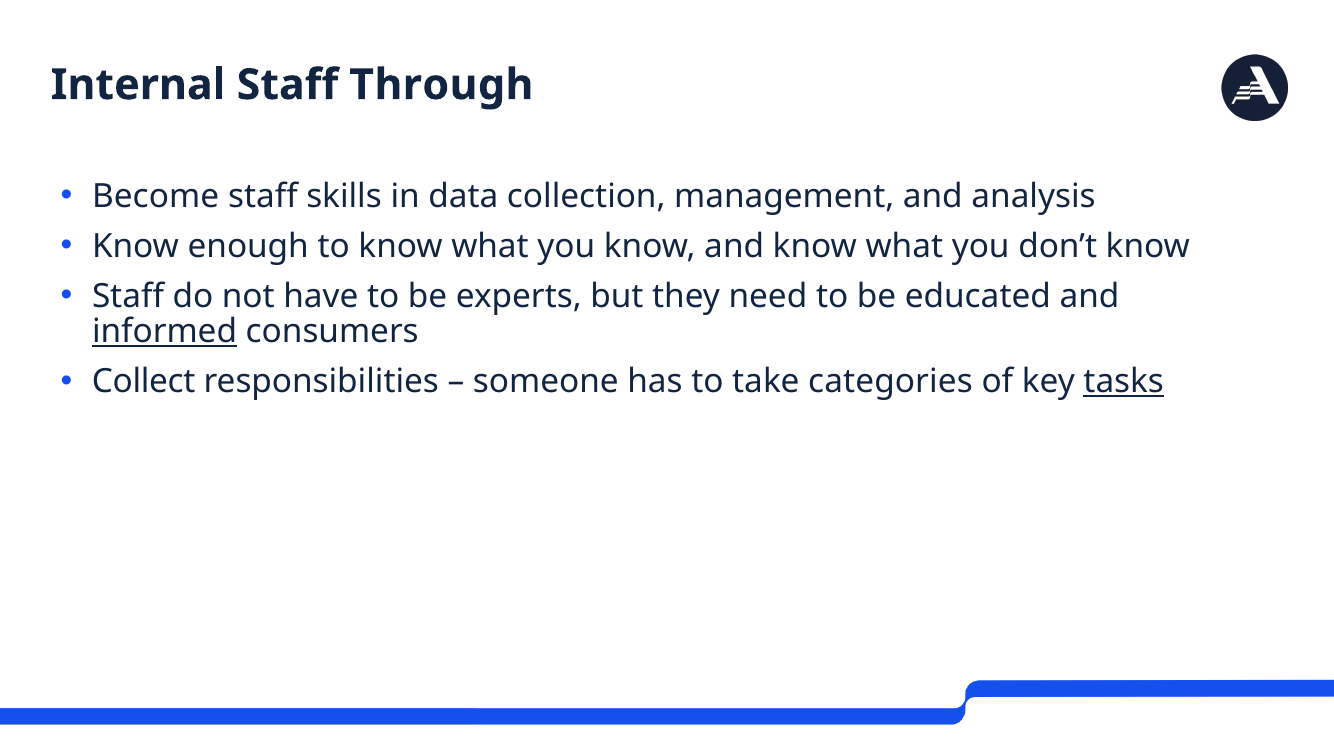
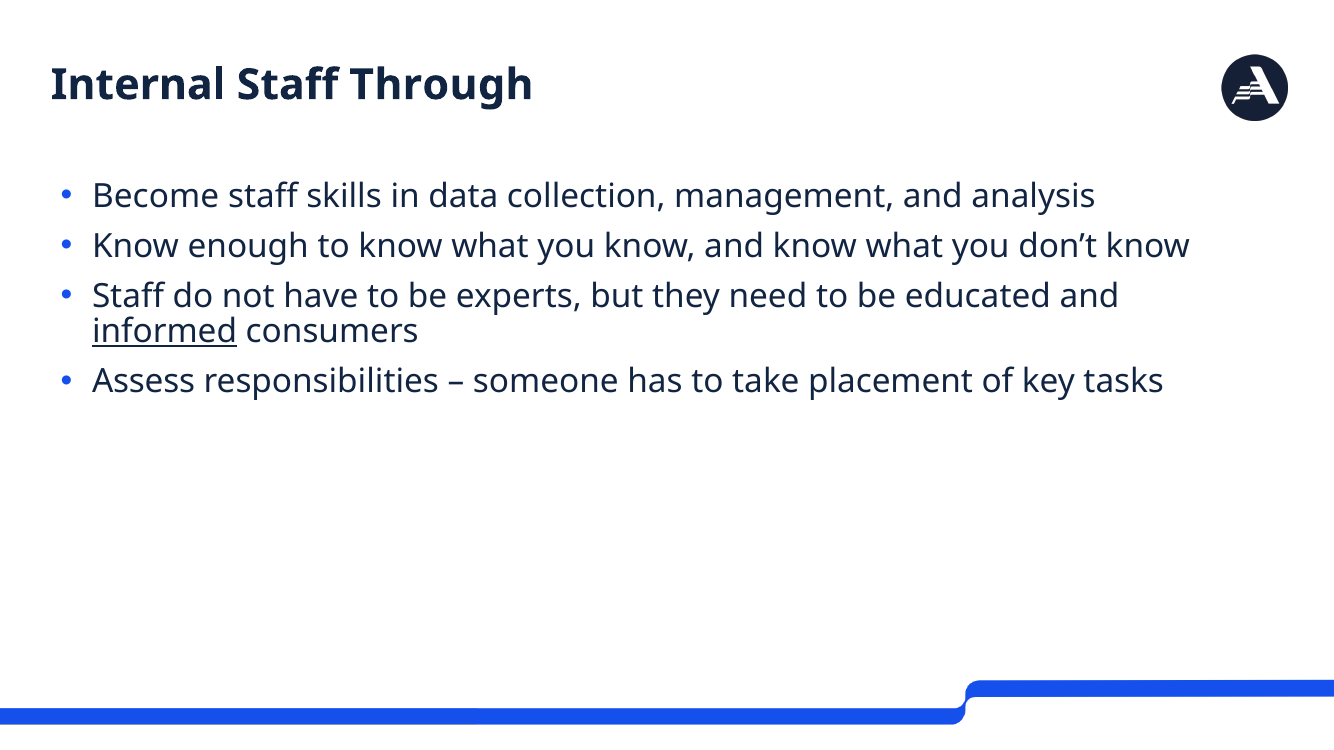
Collect: Collect -> Assess (144, 382)
categories: categories -> placement (891, 382)
tasks underline: present -> none (1124, 382)
